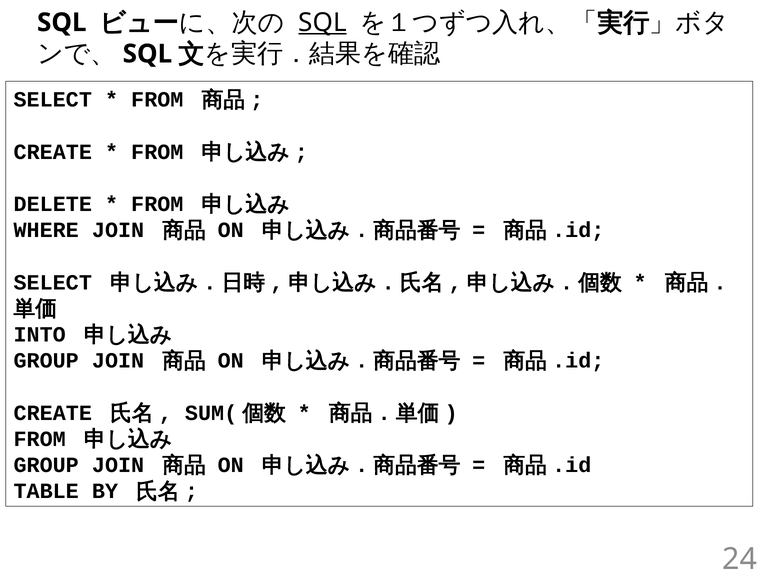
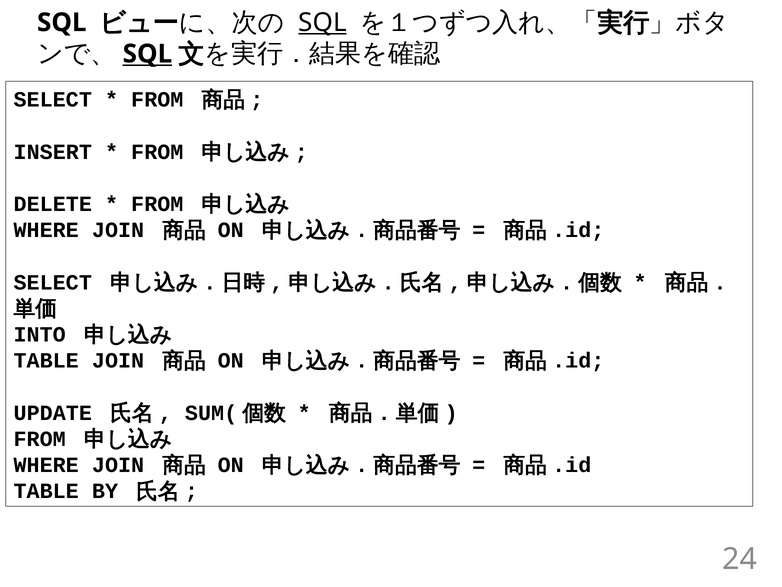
SQL underline: none -> present (147, 54)
CREATE: CREATE -> INSERT (53, 152)
GROUP: GROUP -> TABLE (46, 360)
CREATE: CREATE -> UPDATE (53, 412)
GROUP: GROUP -> WHERE (46, 465)
